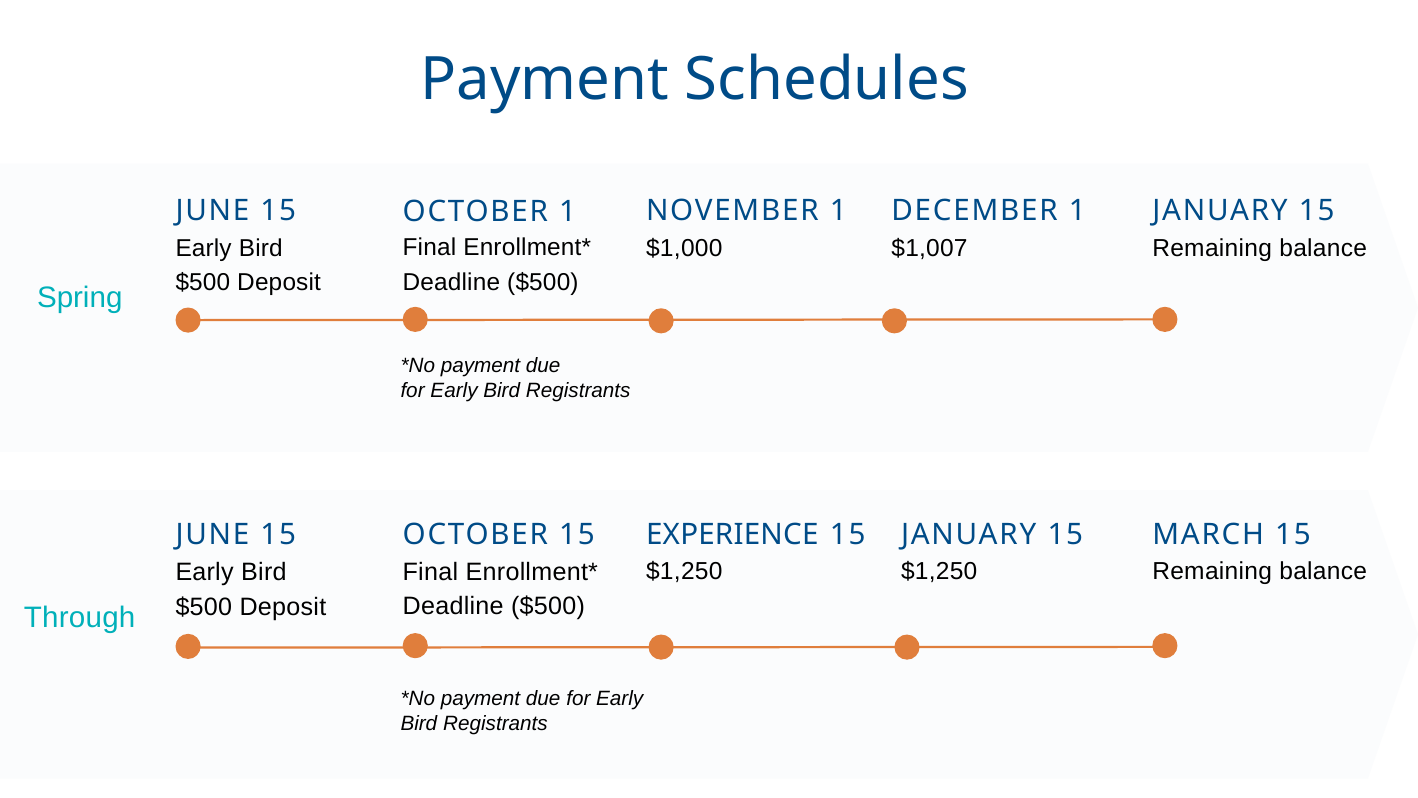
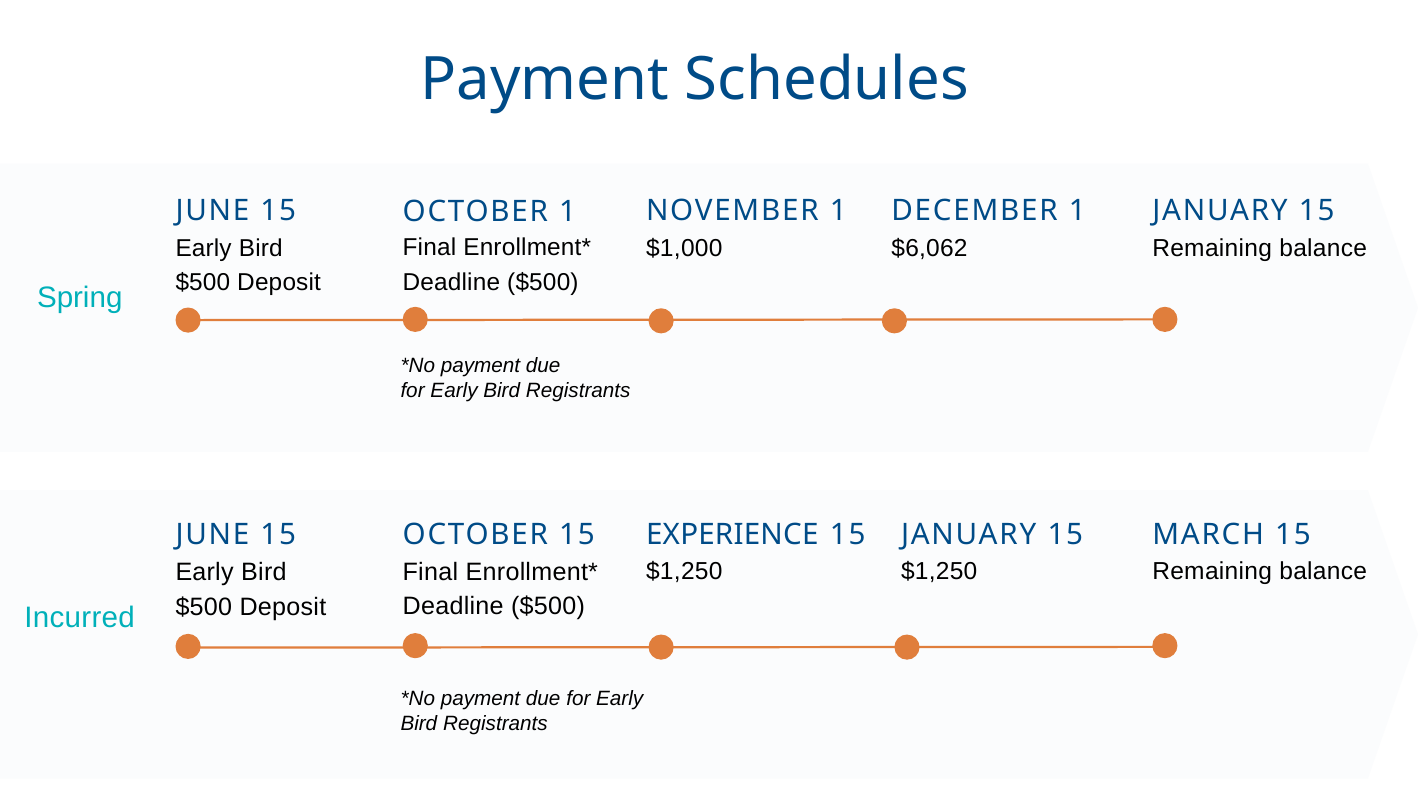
$1,007: $1,007 -> $6,062 (930, 248)
Through: Through -> Incurred (80, 617)
